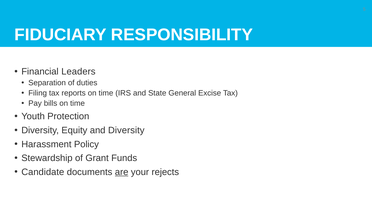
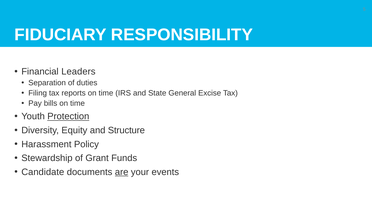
Protection underline: none -> present (68, 117)
and Diversity: Diversity -> Structure (126, 130)
rejects: rejects -> events (165, 172)
